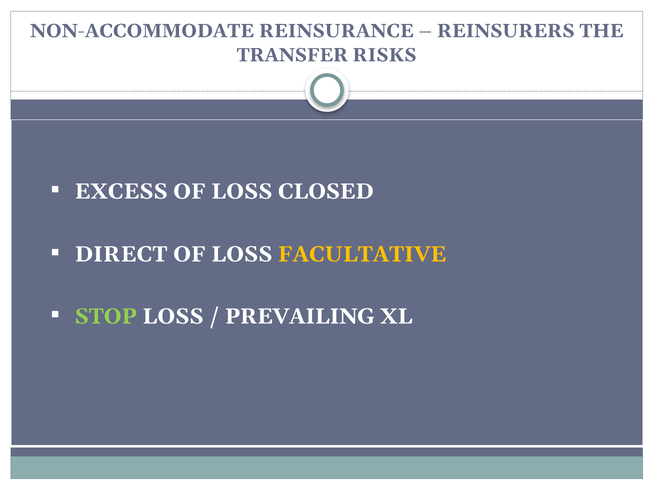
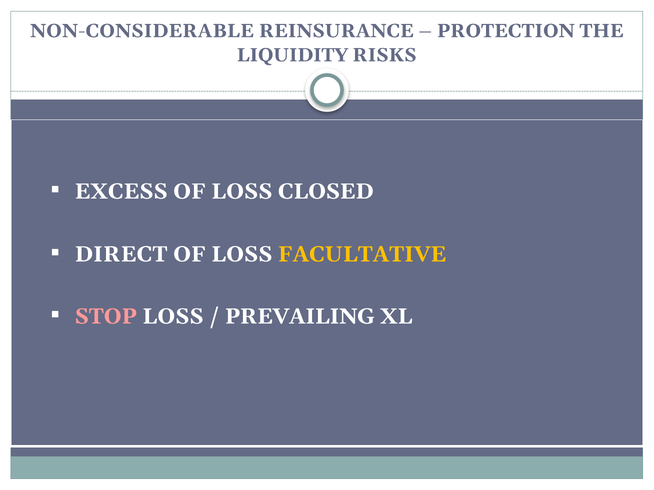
NON-ACCOMMODATE: NON-ACCOMMODATE -> NON-CONSIDERABLE (142, 31)
REINSURERS: REINSURERS -> PROTECTION (506, 31)
TRANSFER: TRANSFER -> LIQUIDITY (292, 55)
STOP colour: light green -> pink (106, 317)
